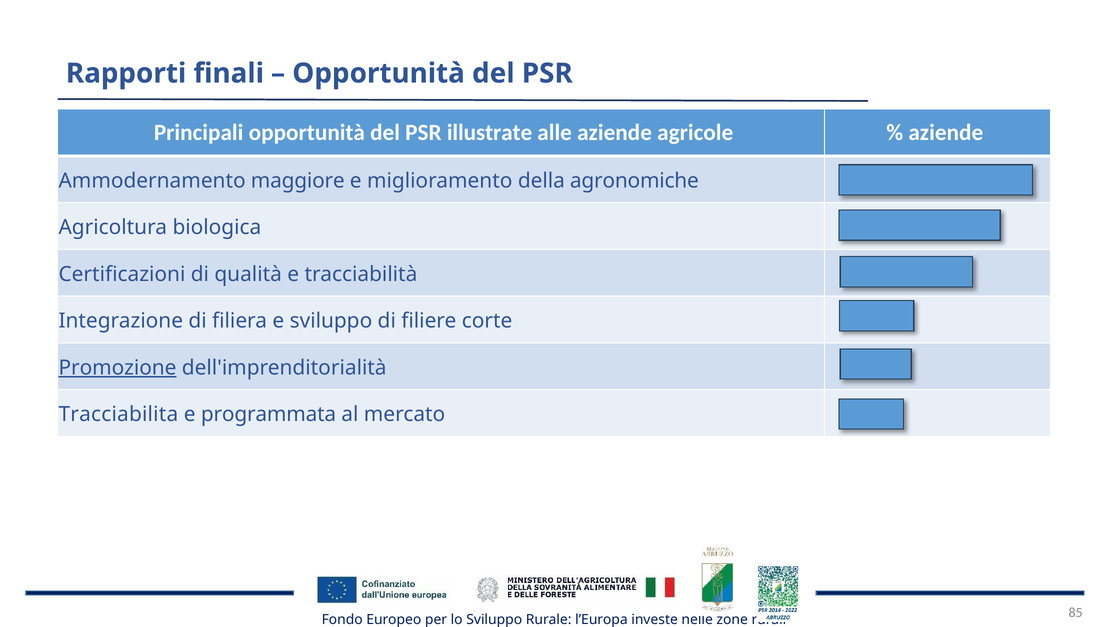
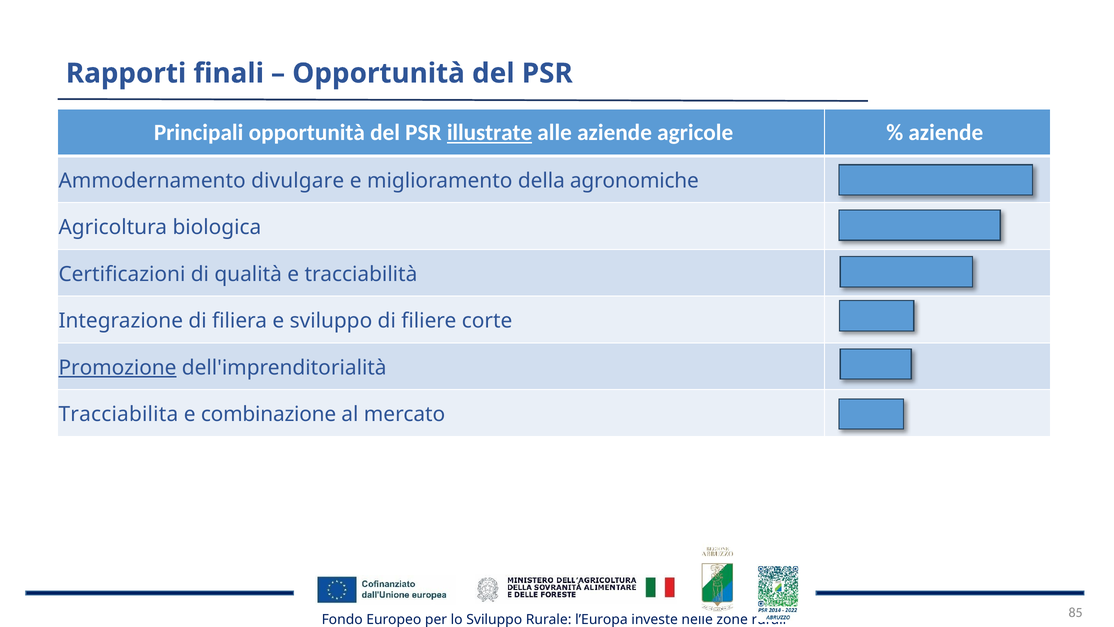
illustrate underline: none -> present (490, 133)
maggiore: maggiore -> divulgare (298, 181)
programmata: programmata -> combinazione (269, 414)
